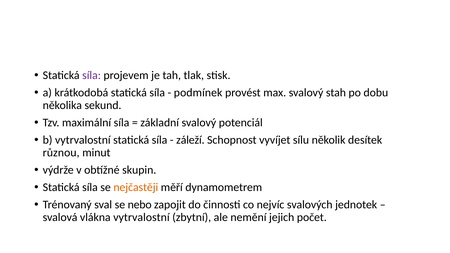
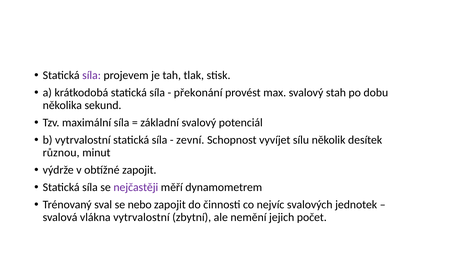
podmínek: podmínek -> překonání (198, 93)
záleží: záleží -> zevní (190, 140)
obtížné skupin: skupin -> zapojit (139, 170)
nejčastěji colour: orange -> purple (136, 187)
